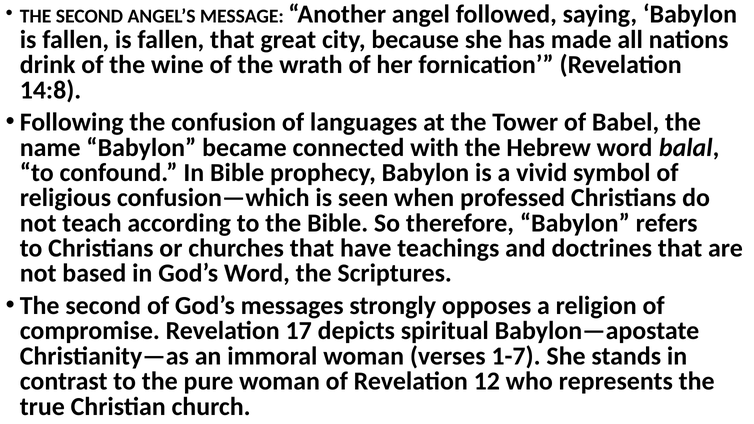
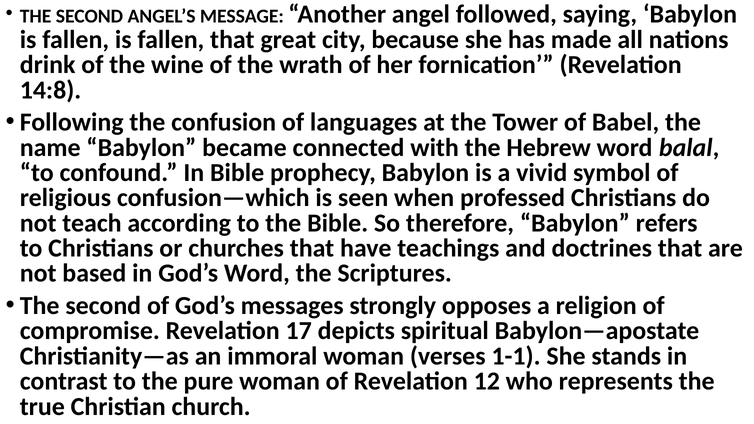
1-7: 1-7 -> 1-1 (516, 356)
